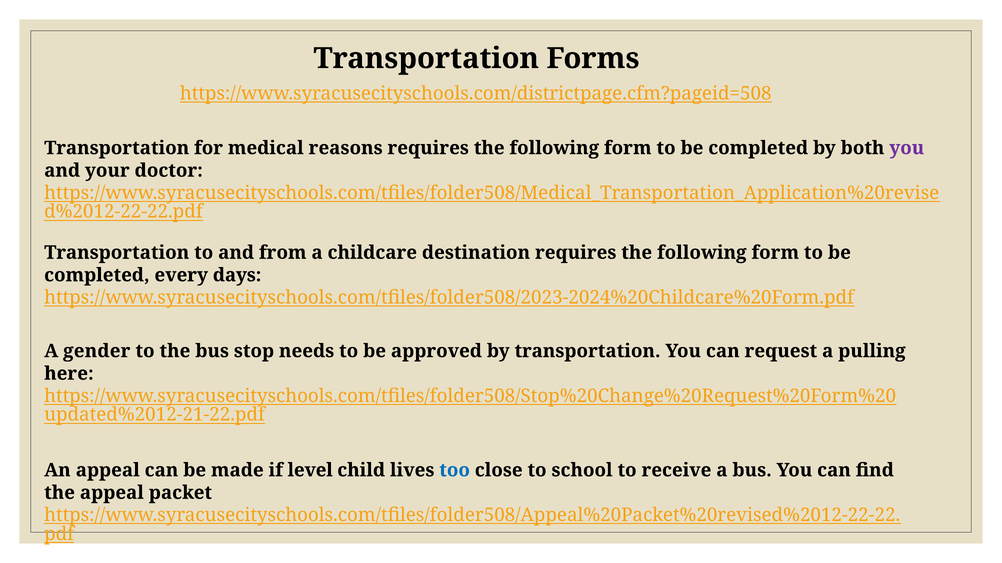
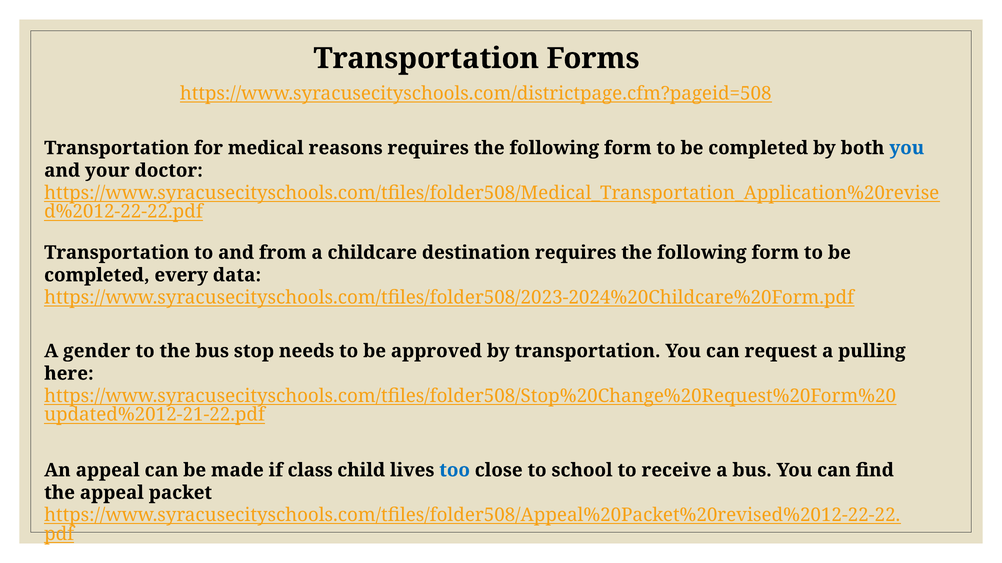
you colour: purple -> blue (907, 148)
days: days -> data (237, 275)
level: level -> class (310, 471)
